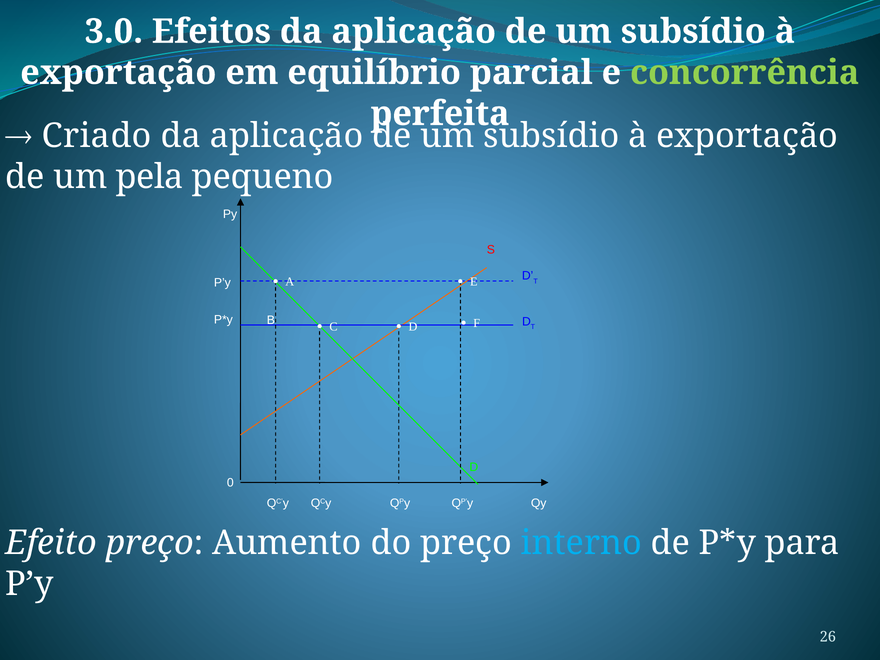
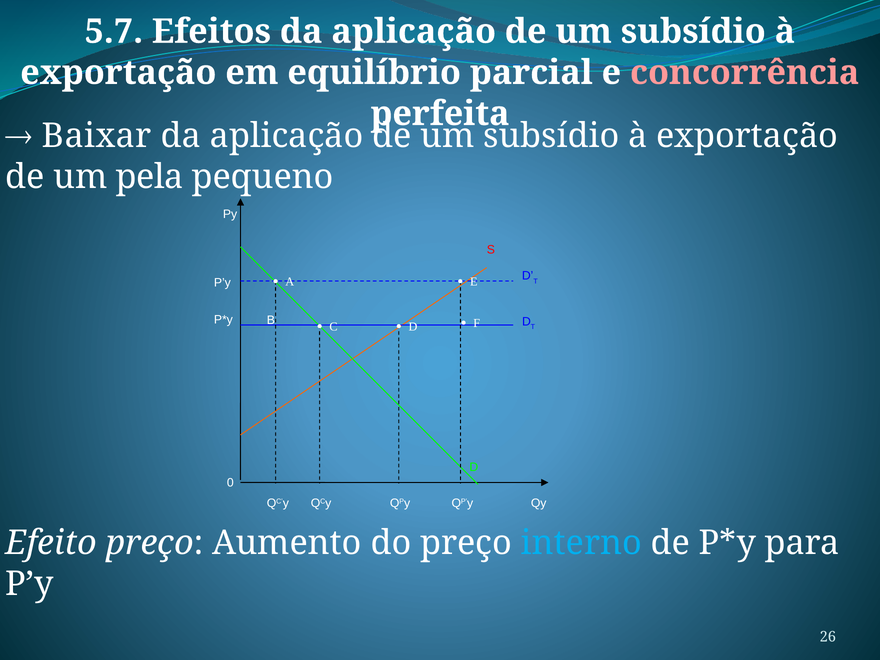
3.0: 3.0 -> 5.7 (114, 32)
concorrência colour: light green -> pink (745, 73)
Criado: Criado -> Baixar (97, 136)
